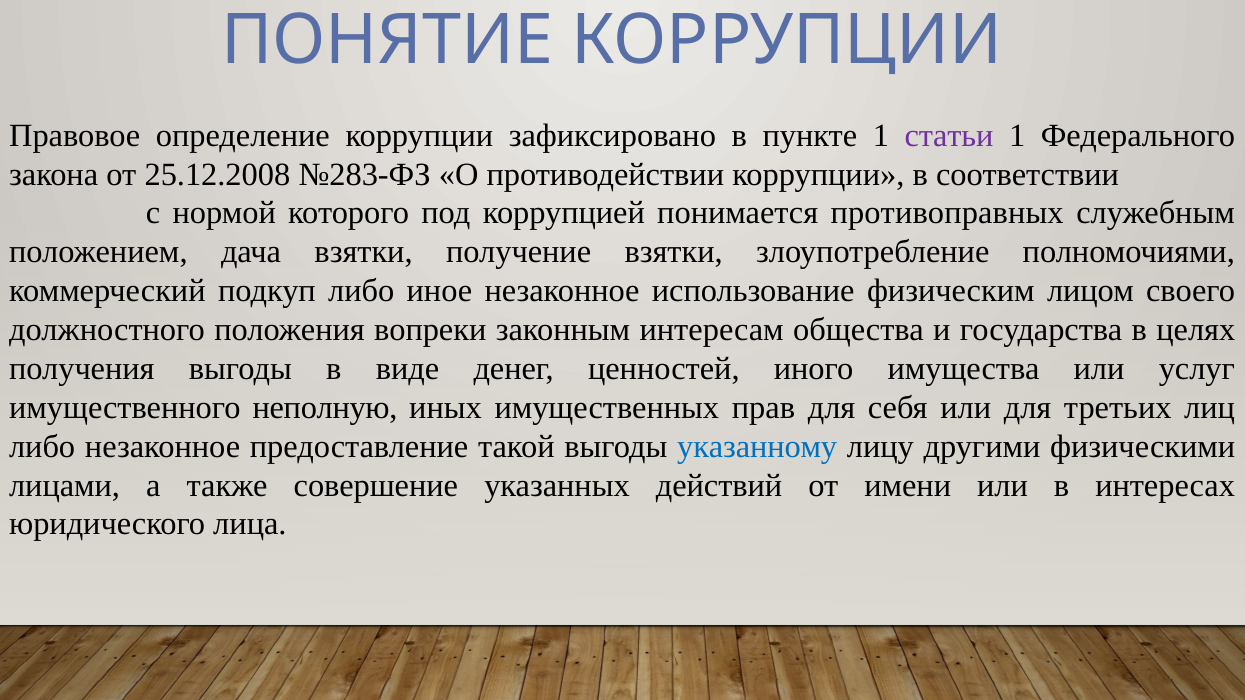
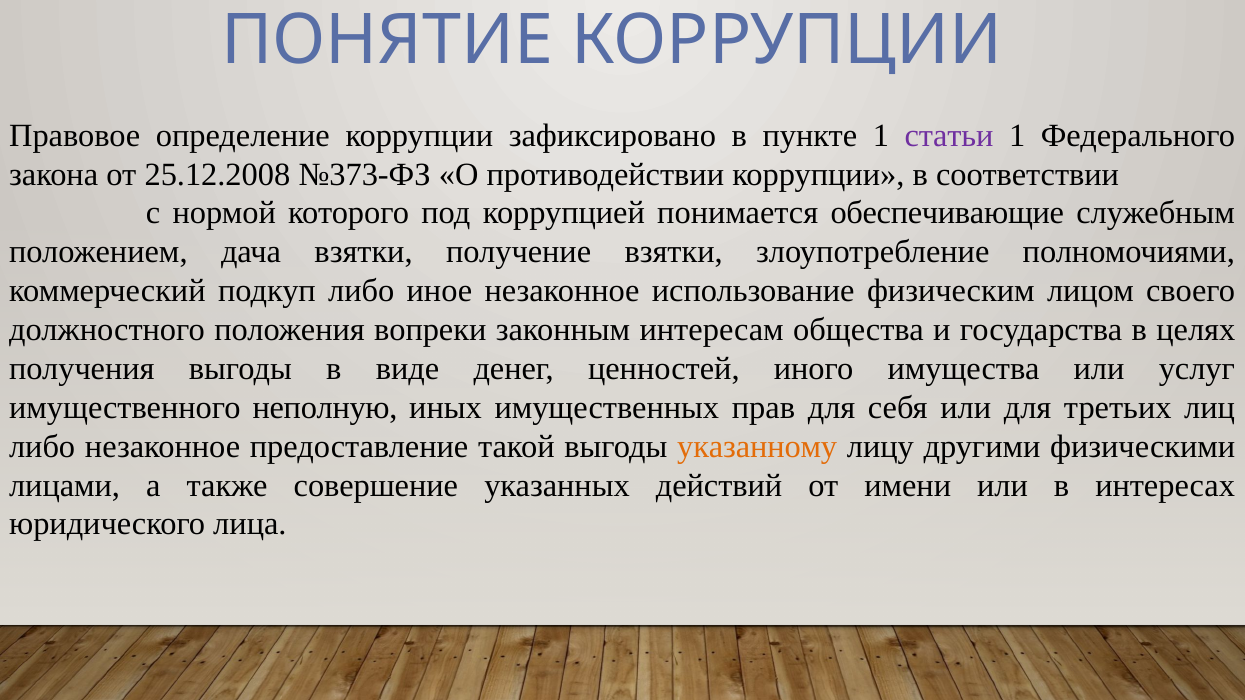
№283-ФЗ: №283-ФЗ -> №373-ФЗ (365, 174)
противоправных: противоправных -> обеспечивающие (947, 213)
указанному colour: blue -> orange (757, 447)
